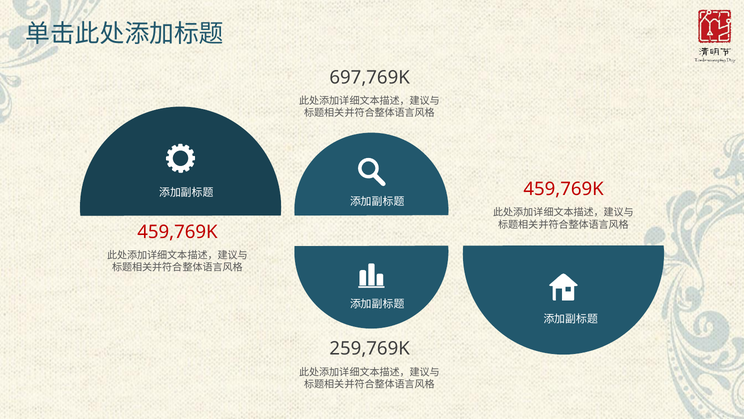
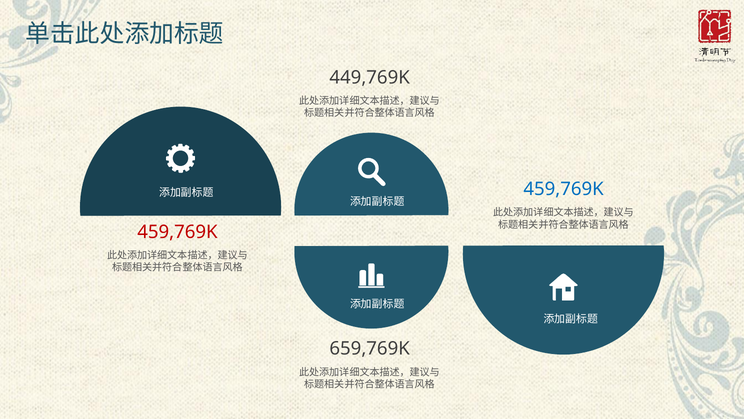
697,769K: 697,769K -> 449,769K (370, 77)
459,769K colour: red -> blue (564, 189)
259,769K: 259,769K -> 659,769K (370, 348)
